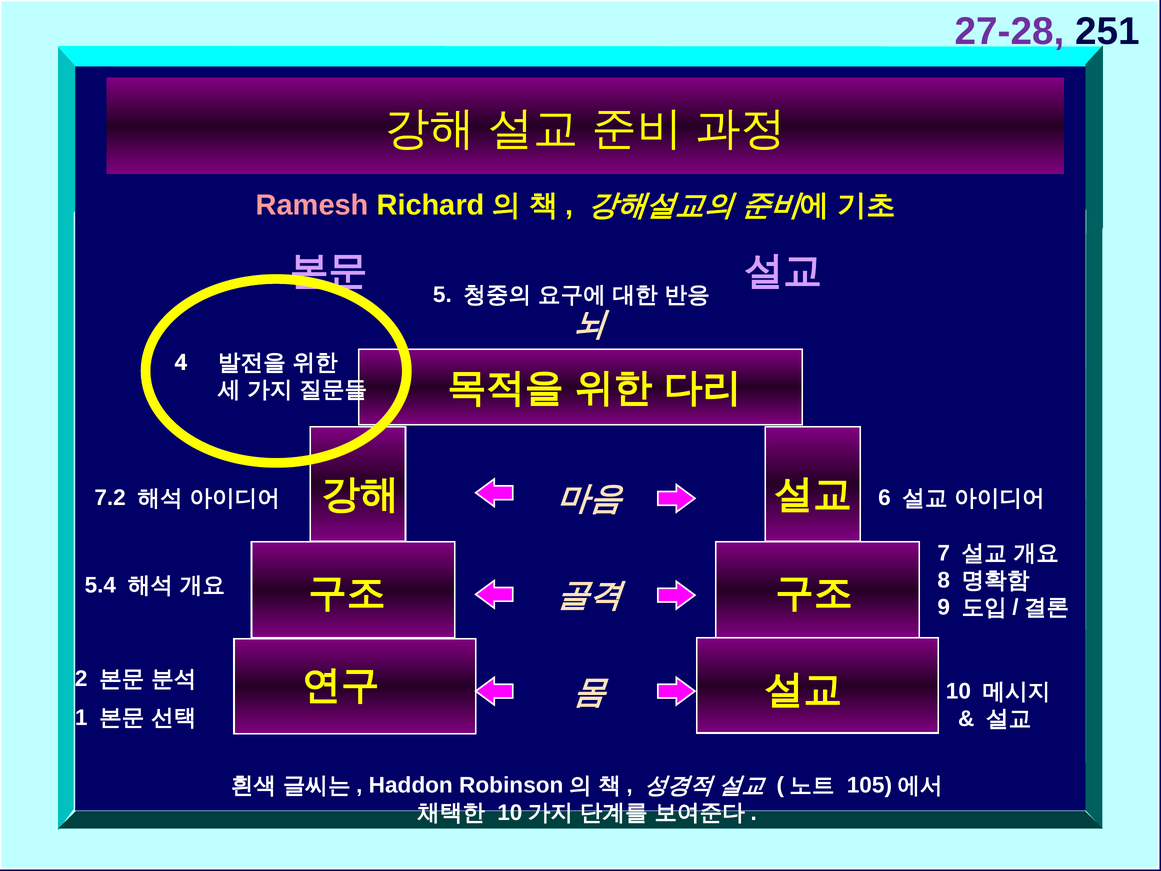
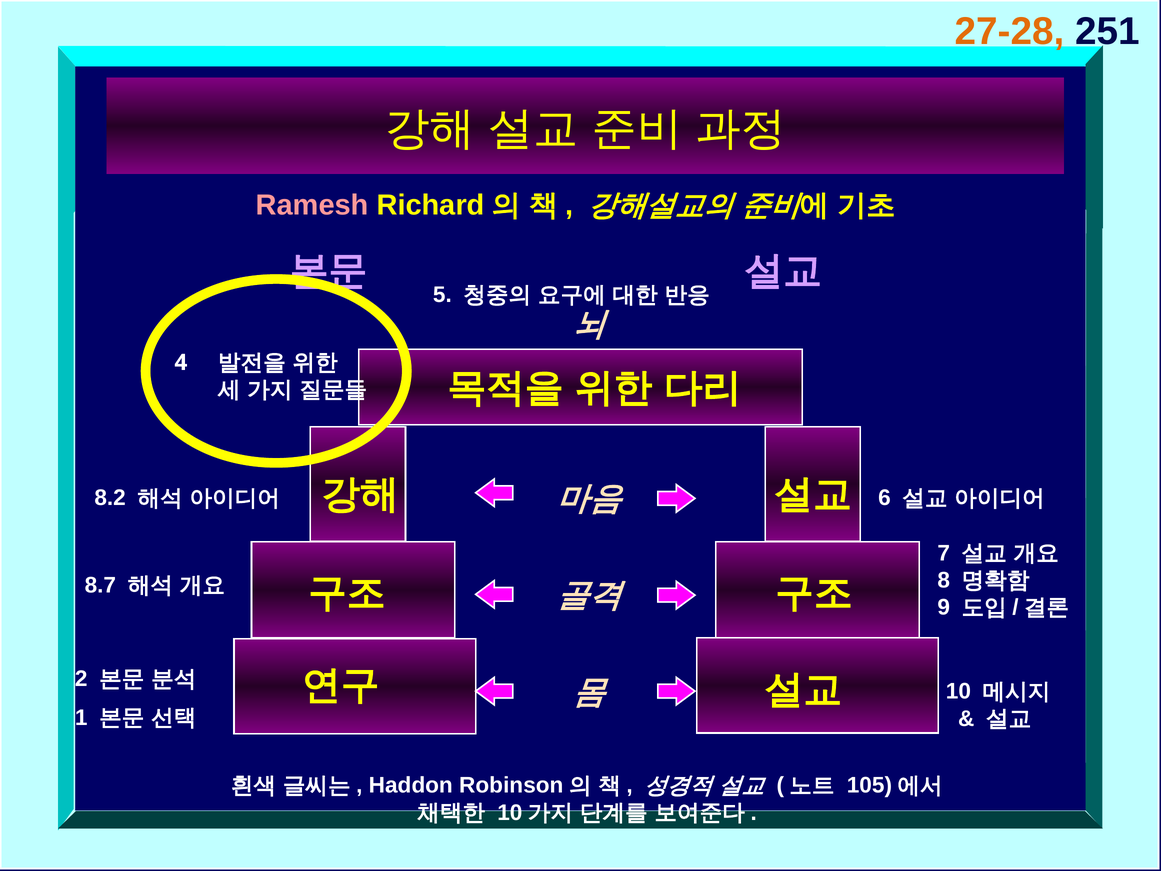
27-28 colour: purple -> orange (1010, 32)
7.2: 7.2 -> 8.2 (110, 498)
5.4: 5.4 -> 8.7 (100, 585)
